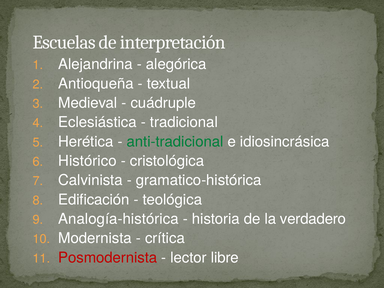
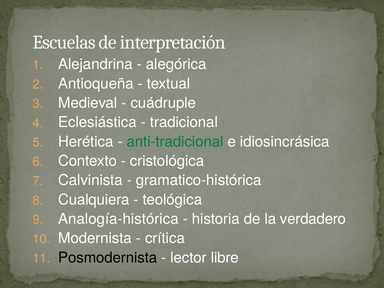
Histórico: Histórico -> Contexto (87, 161)
Edificación: Edificación -> Cualquiera (94, 200)
Posmodernista colour: red -> black (108, 258)
